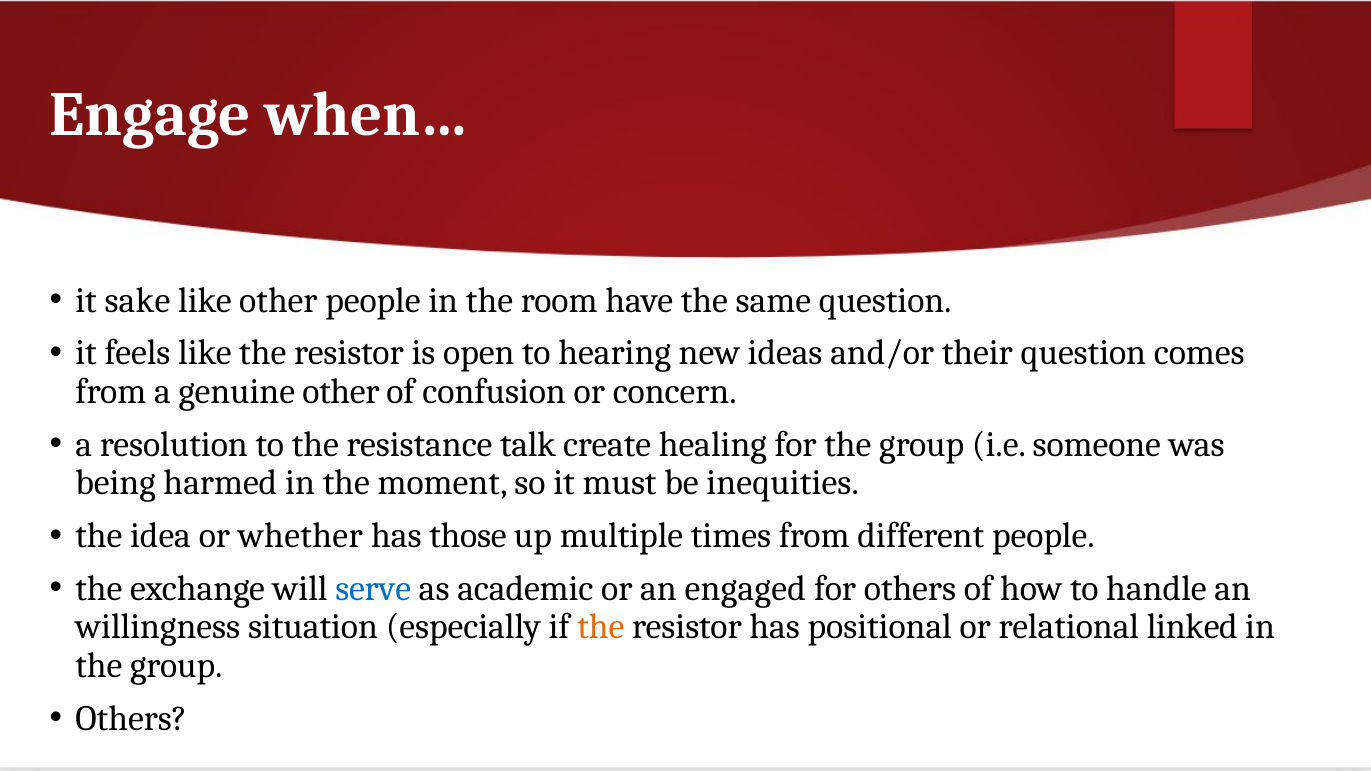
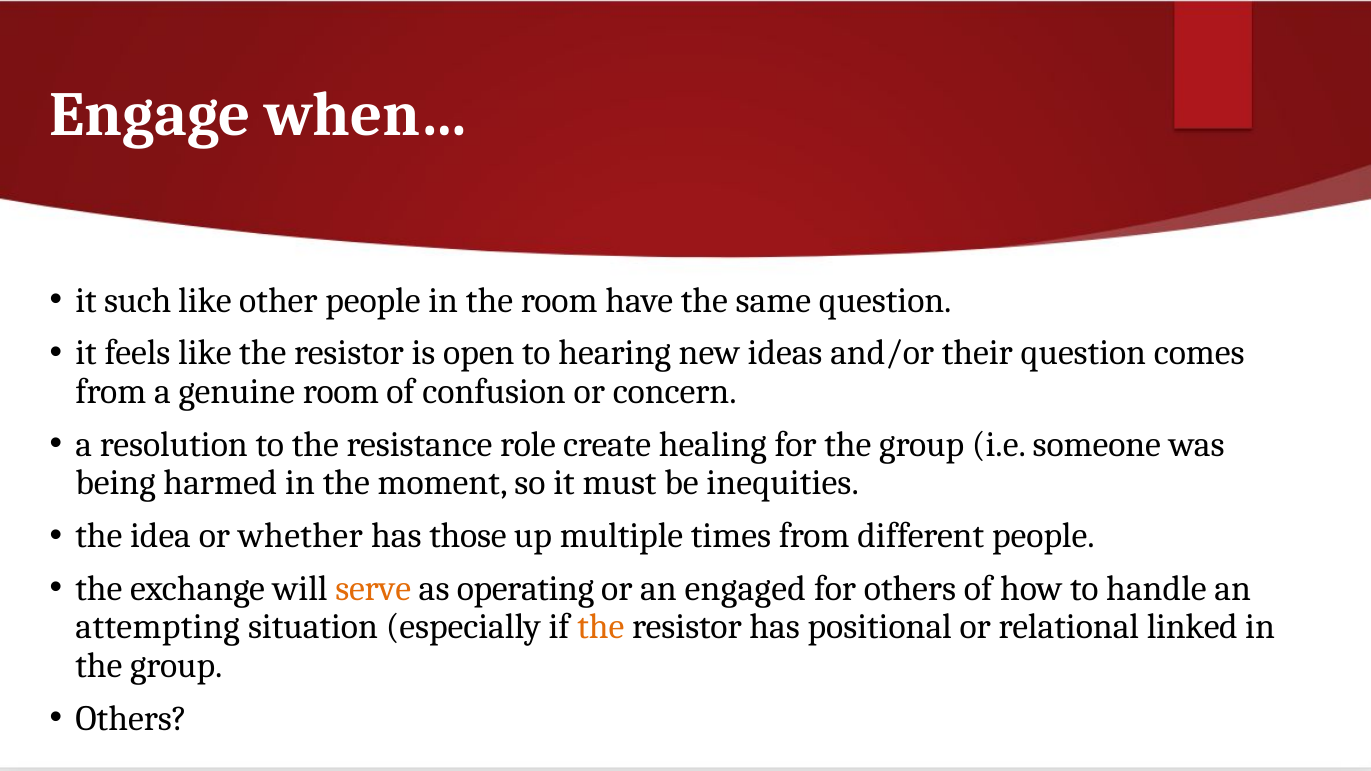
sake: sake -> such (138, 300)
genuine other: other -> room (341, 392)
talk: talk -> role (528, 444)
serve colour: blue -> orange (373, 589)
academic: academic -> operating (526, 589)
willingness: willingness -> attempting (158, 627)
